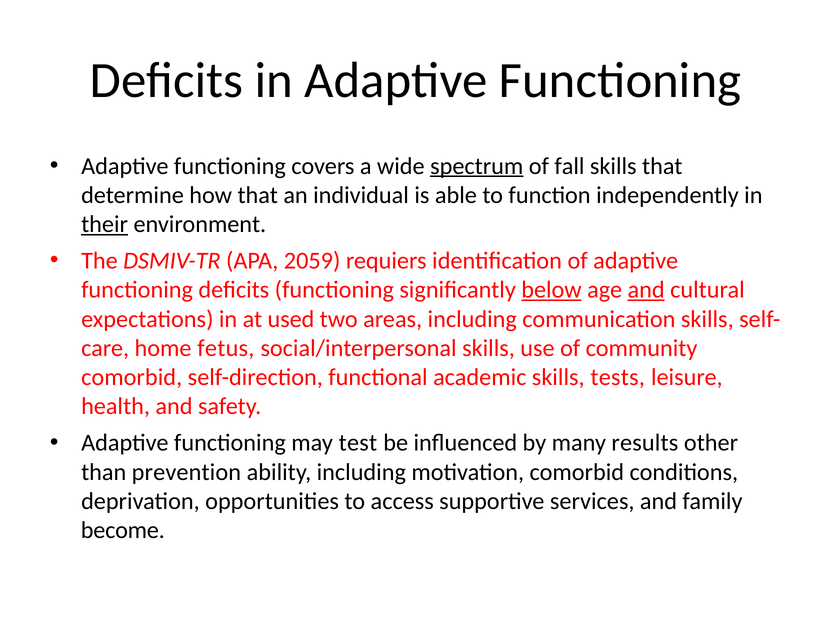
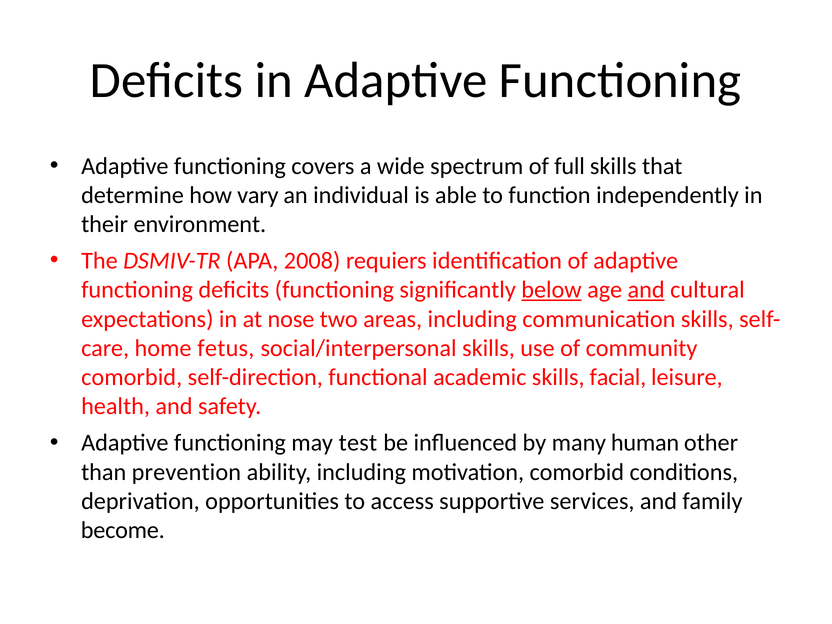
spectrum underline: present -> none (477, 166)
fall: fall -> full (570, 166)
how that: that -> vary (258, 195)
their underline: present -> none (105, 224)
2059: 2059 -> 2008 (312, 261)
used: used -> nose (291, 319)
tests: tests -> facial (618, 377)
results: results -> human (645, 443)
